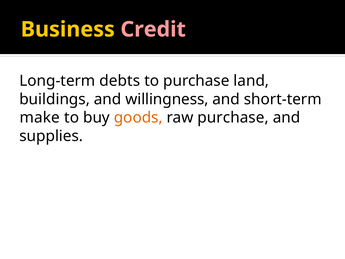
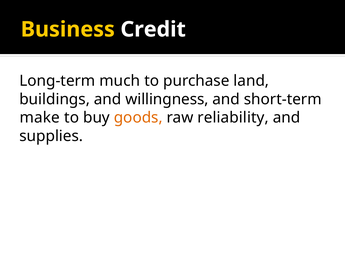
Credit colour: pink -> white (153, 29)
debts: debts -> much (120, 81)
raw purchase: purchase -> reliability (233, 117)
